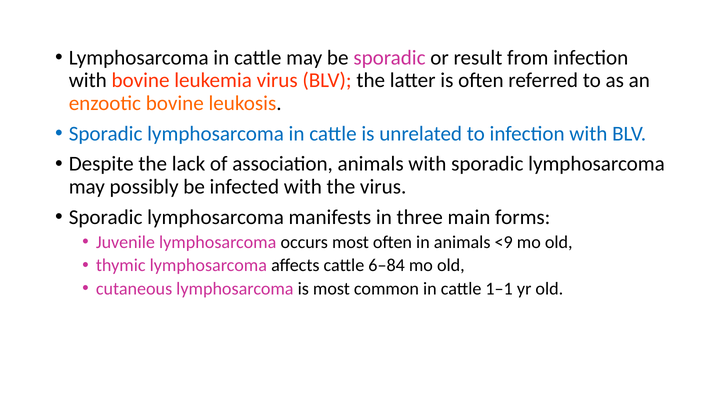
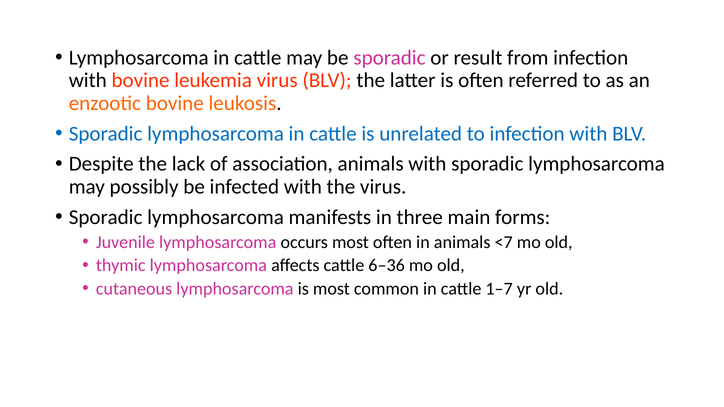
<9: <9 -> <7 (504, 242)
6–84: 6–84 -> 6–36 (387, 265)
1–1: 1–1 -> 1–7 (499, 289)
